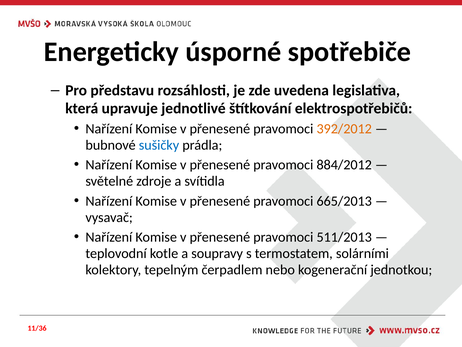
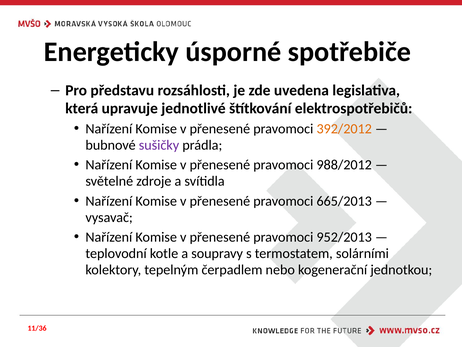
sušičky colour: blue -> purple (159, 145)
884/2012: 884/2012 -> 988/2012 (344, 165)
511/2013: 511/2013 -> 952/2013 (344, 237)
